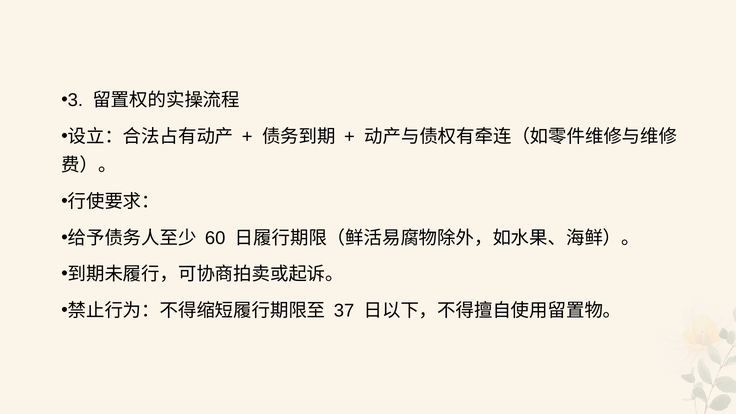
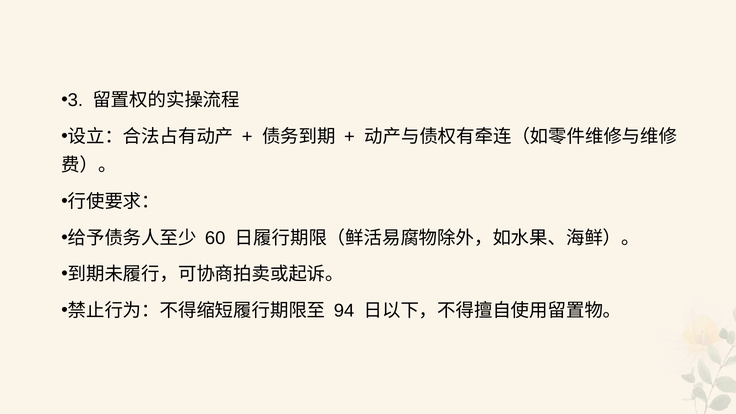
37: 37 -> 94 (344, 311)
